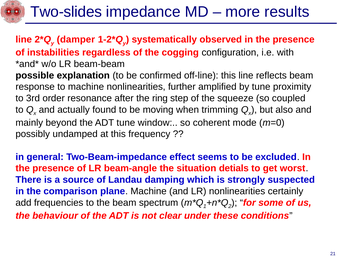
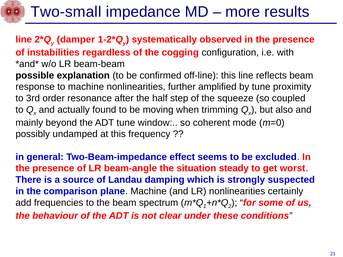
Two-slides: Two-slides -> Two-small (66, 12)
ring: ring -> half (160, 98)
detials: detials -> steady (234, 169)
